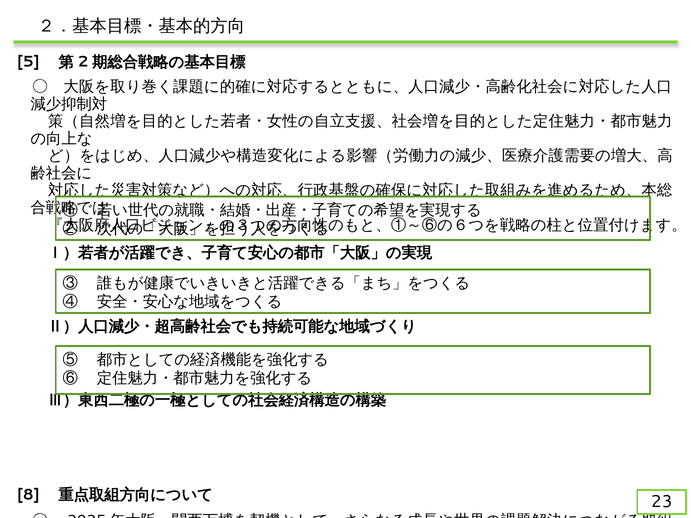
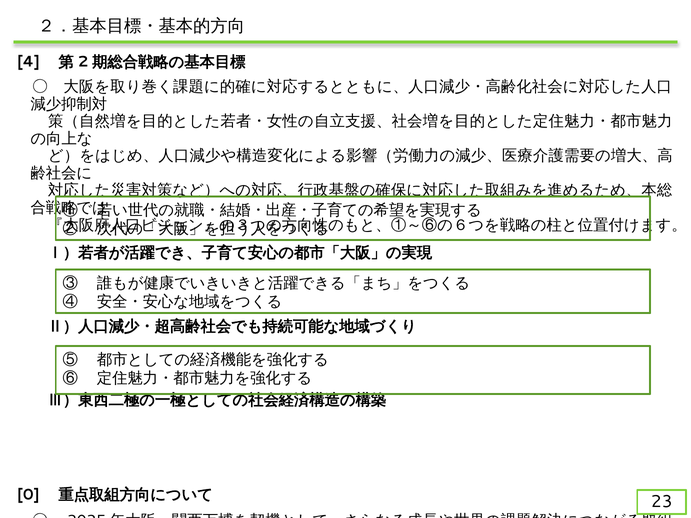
5: 5 -> 4 (28, 62)
8: 8 -> 0 (28, 495)
